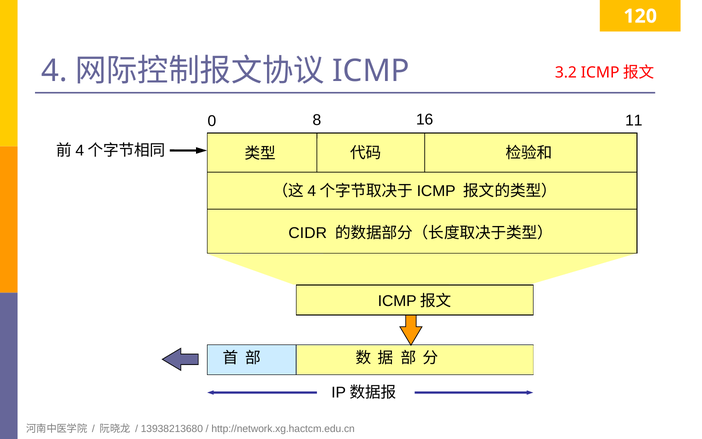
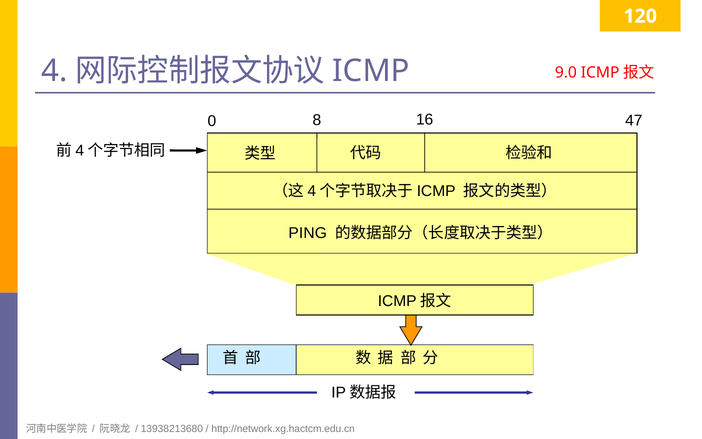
3.2: 3.2 -> 9.0 (566, 73)
11: 11 -> 47 (634, 121)
CIDR: CIDR -> PING (308, 233)
